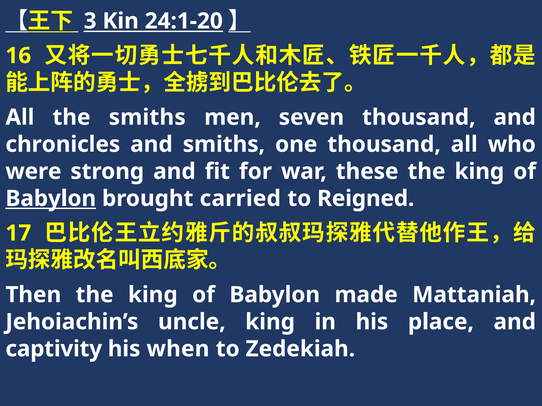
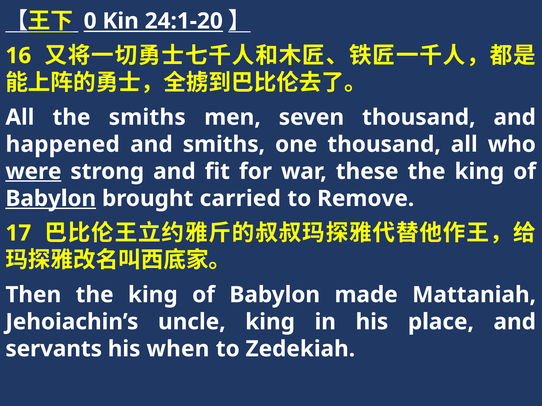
3: 3 -> 0 (90, 21)
chronicles: chronicles -> happened (63, 145)
were underline: none -> present (33, 172)
Reigned: Reigned -> Remove (366, 199)
captivity: captivity -> servants (54, 349)
